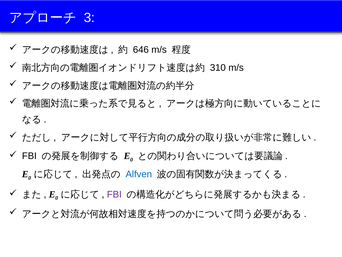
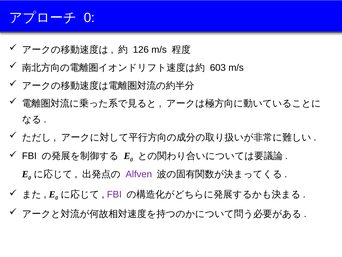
3: 3 -> 0 (89, 18)
646: 646 -> 126 (141, 50)
310: 310 -> 603 (218, 68)
Alfven colour: blue -> purple (139, 174)
